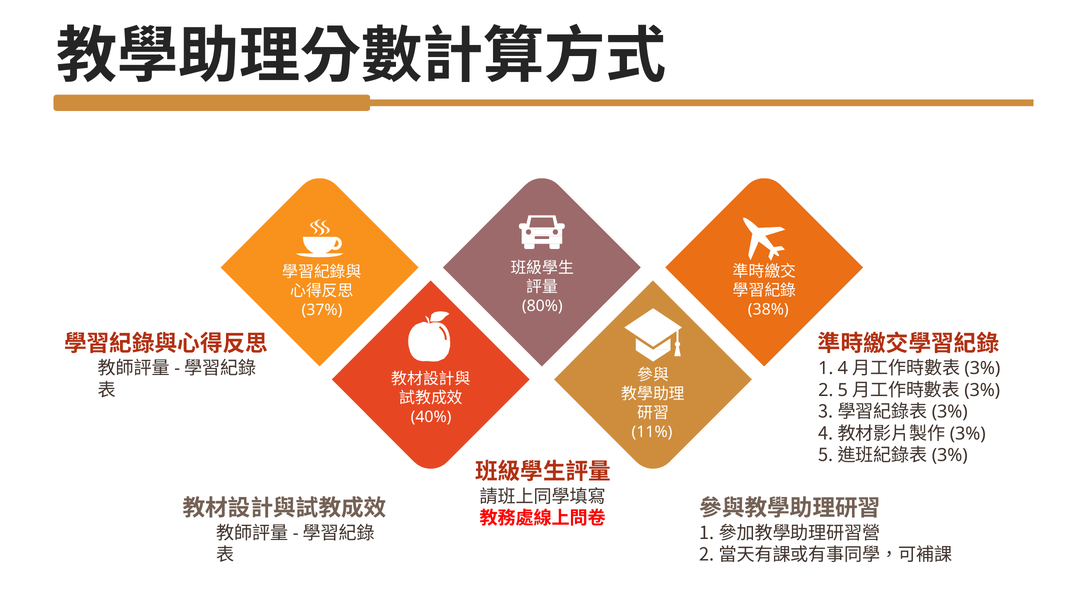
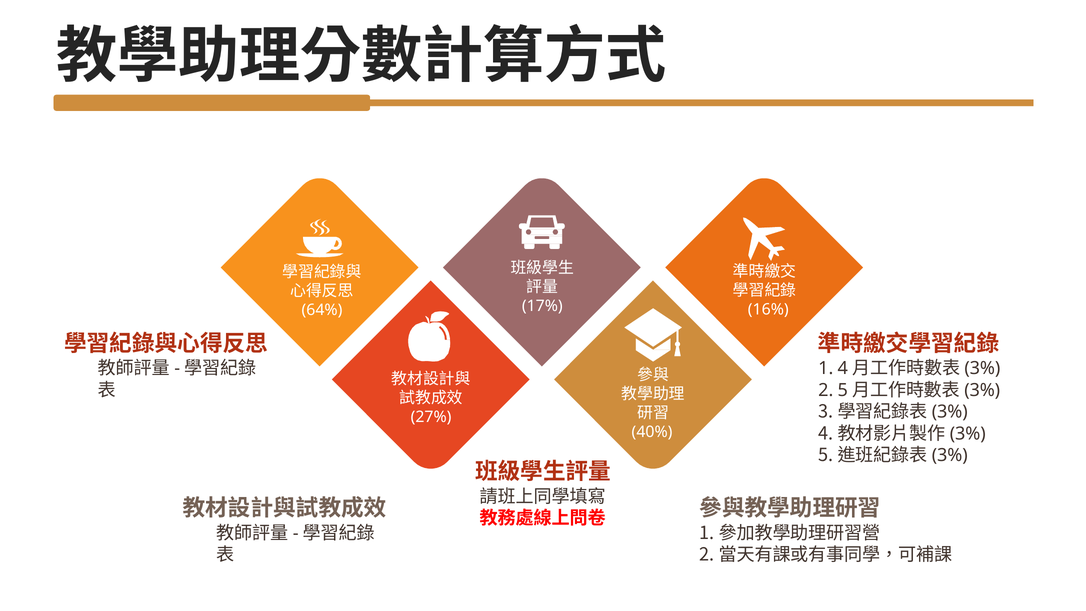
80%: 80% -> 17% (542, 306)
38%: 38% -> 16% (768, 310)
37%: 37% -> 64% (322, 310)
40%: 40% -> 27% (431, 417)
11%: 11% -> 40% (652, 432)
